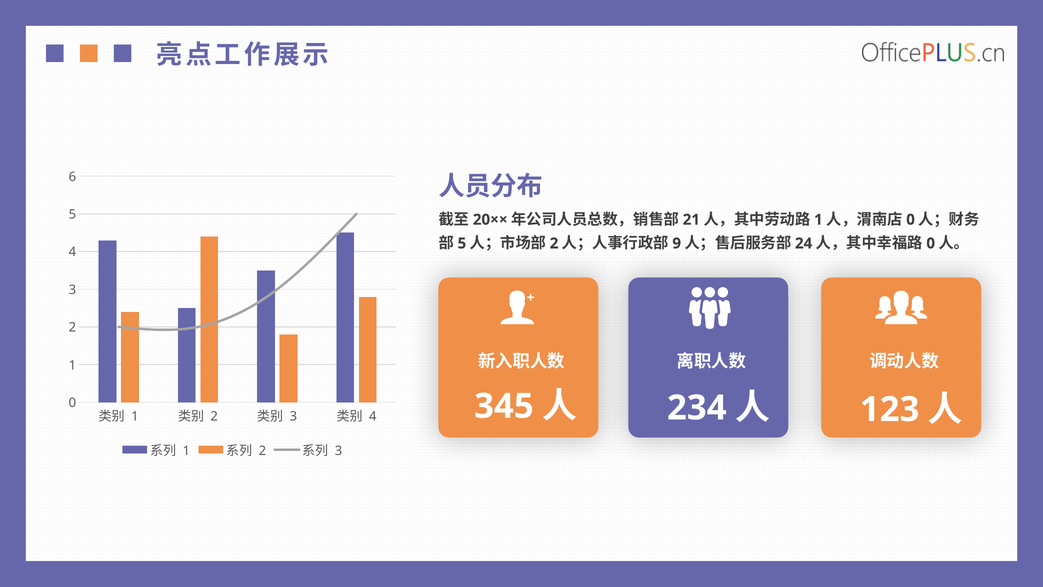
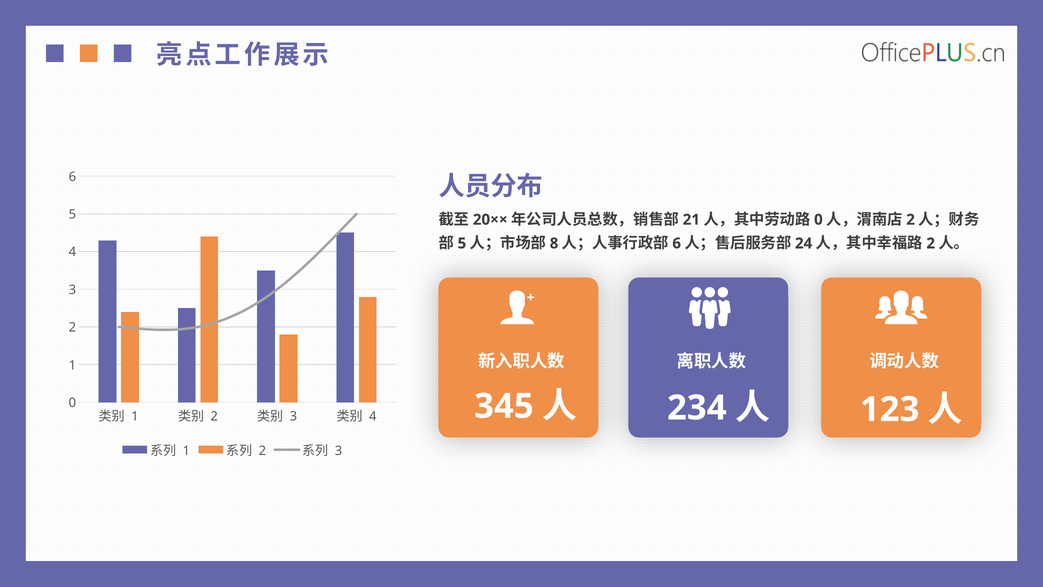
1: 1 -> 0 (818, 220)
0: 0 -> 2 (911, 220)
2: 2 -> 8 (554, 243)
9: 9 -> 6 (677, 243)
0: 0 -> 2 (931, 243)
